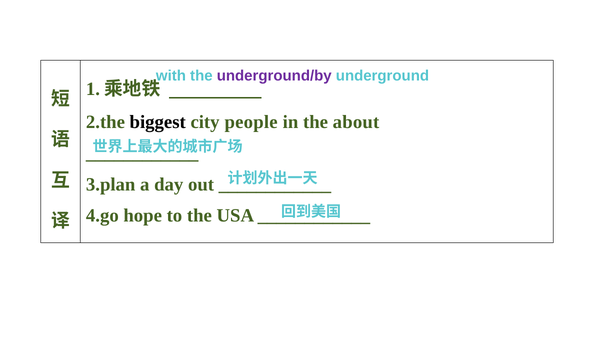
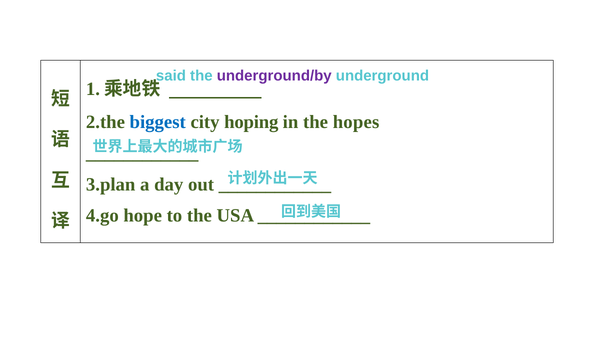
with: with -> said (171, 76)
biggest colour: black -> blue (158, 122)
people: people -> hoping (251, 122)
about: about -> hopes (356, 122)
